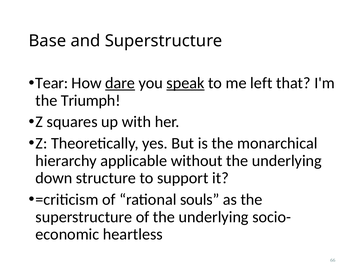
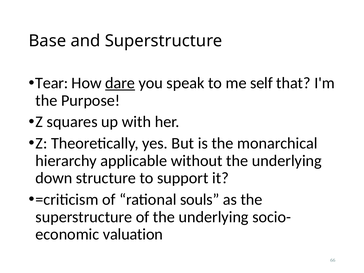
speak underline: present -> none (185, 83)
left: left -> self (261, 83)
Triumph: Triumph -> Purpose (91, 101)
heartless: heartless -> valuation (133, 234)
